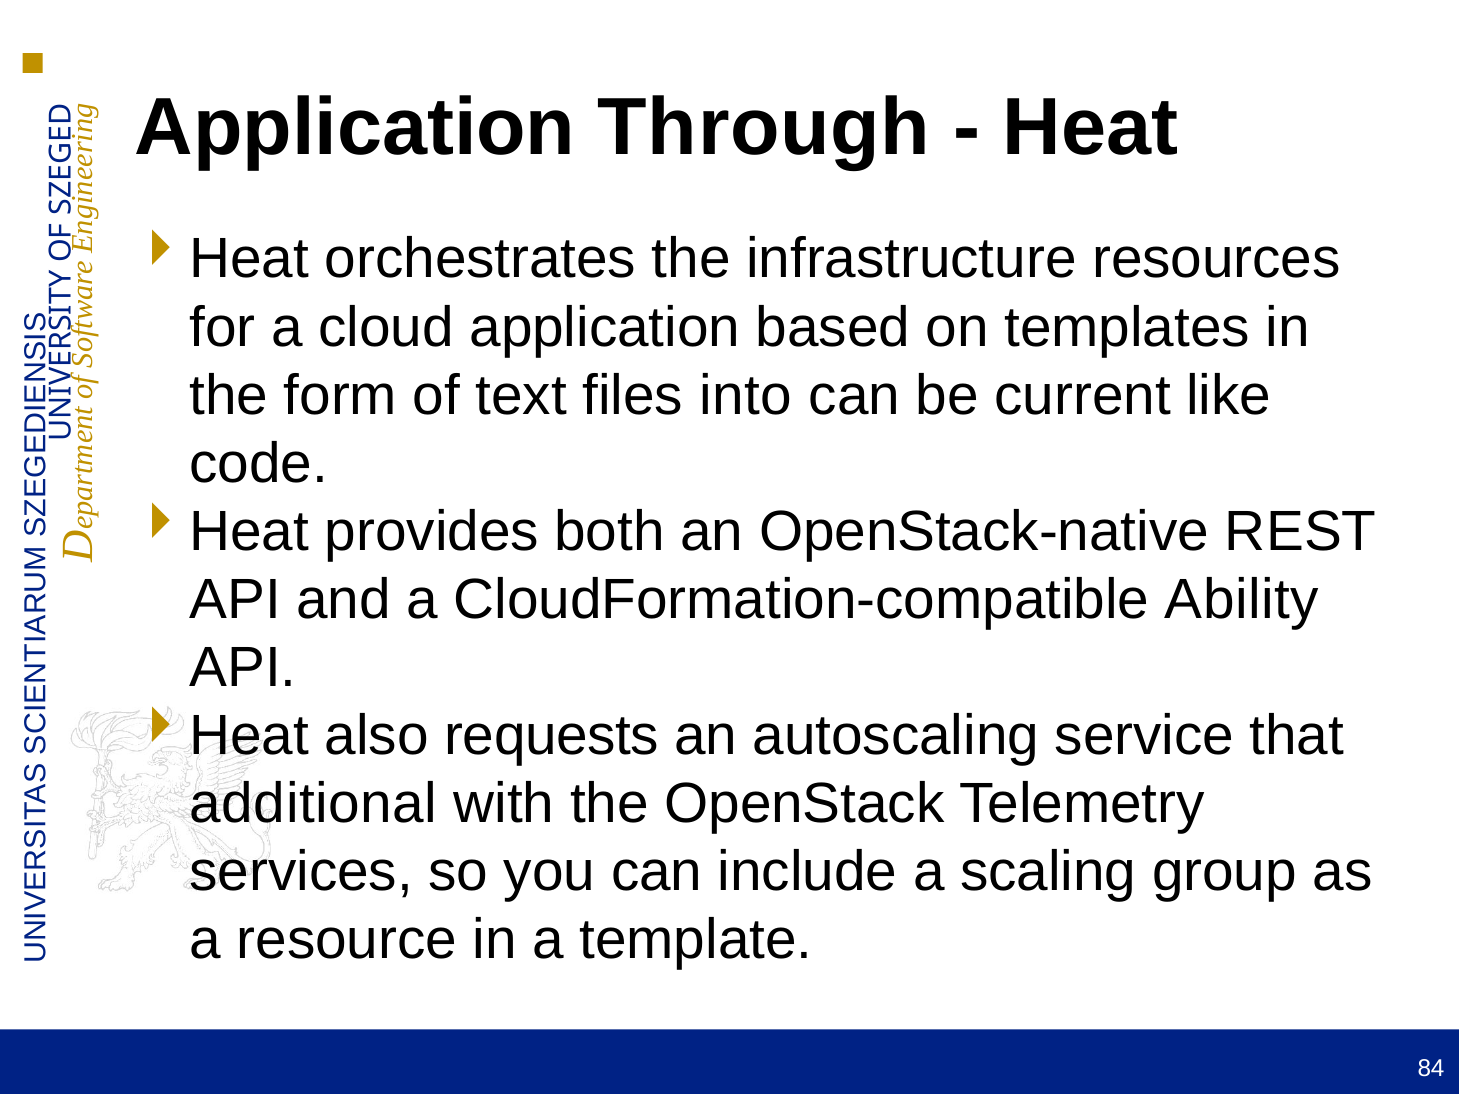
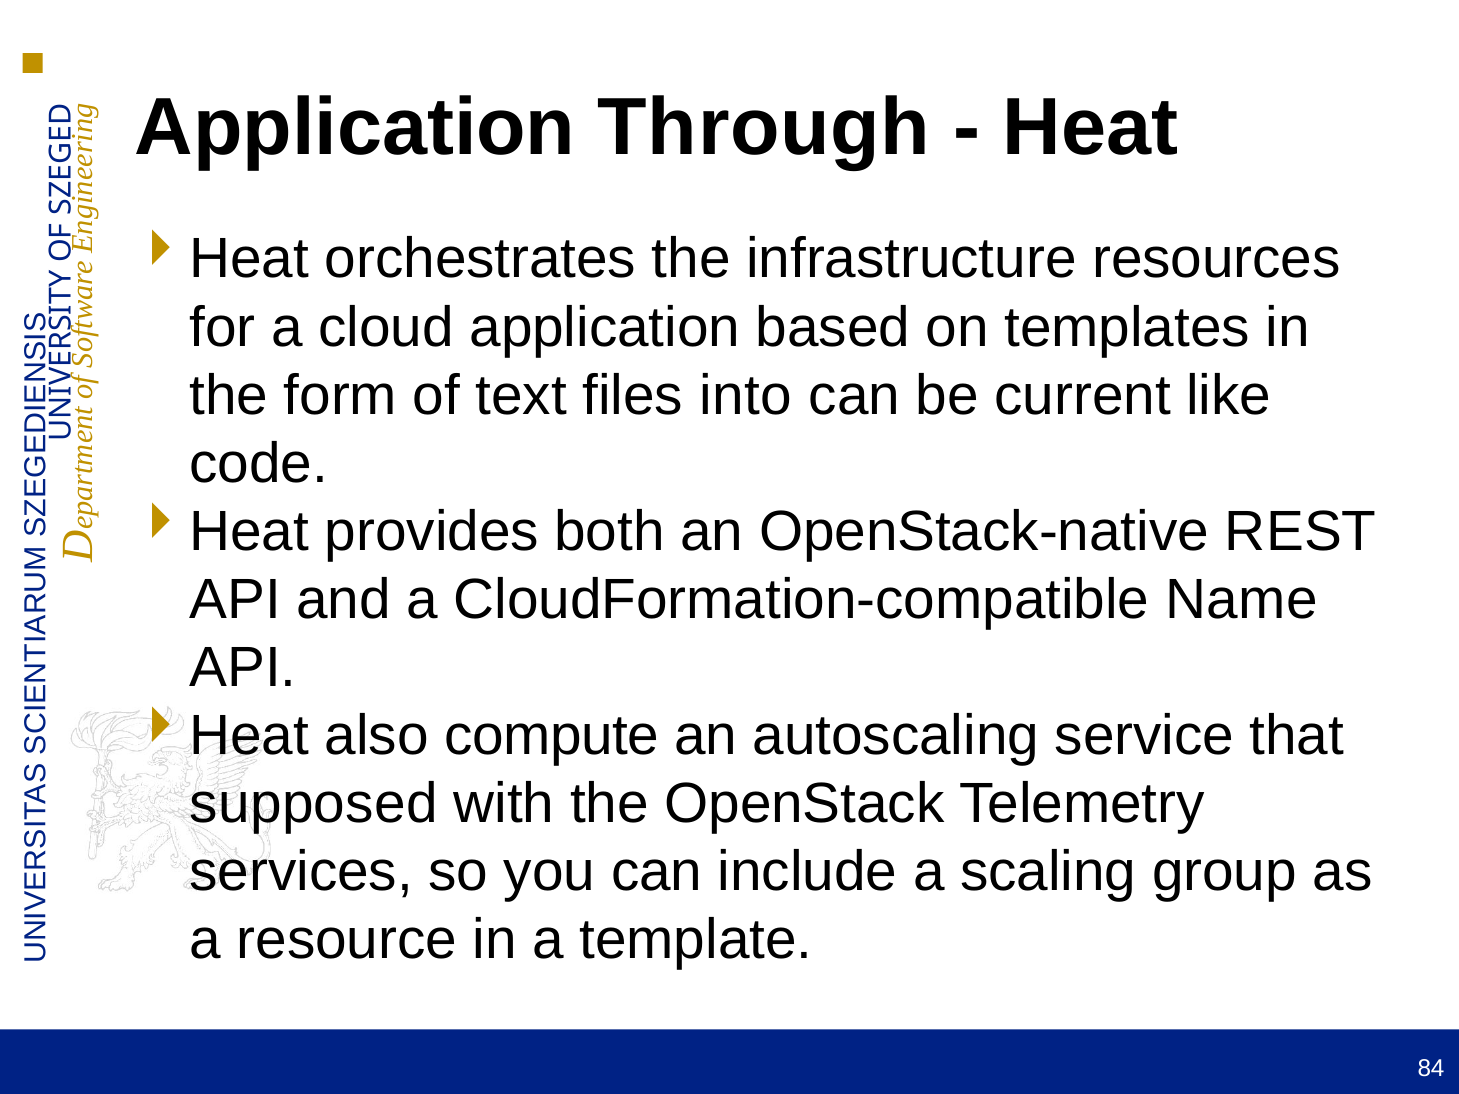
Ability: Ability -> Name (1242, 600)
requests: requests -> compute (552, 736)
additional: additional -> supposed (314, 804)
